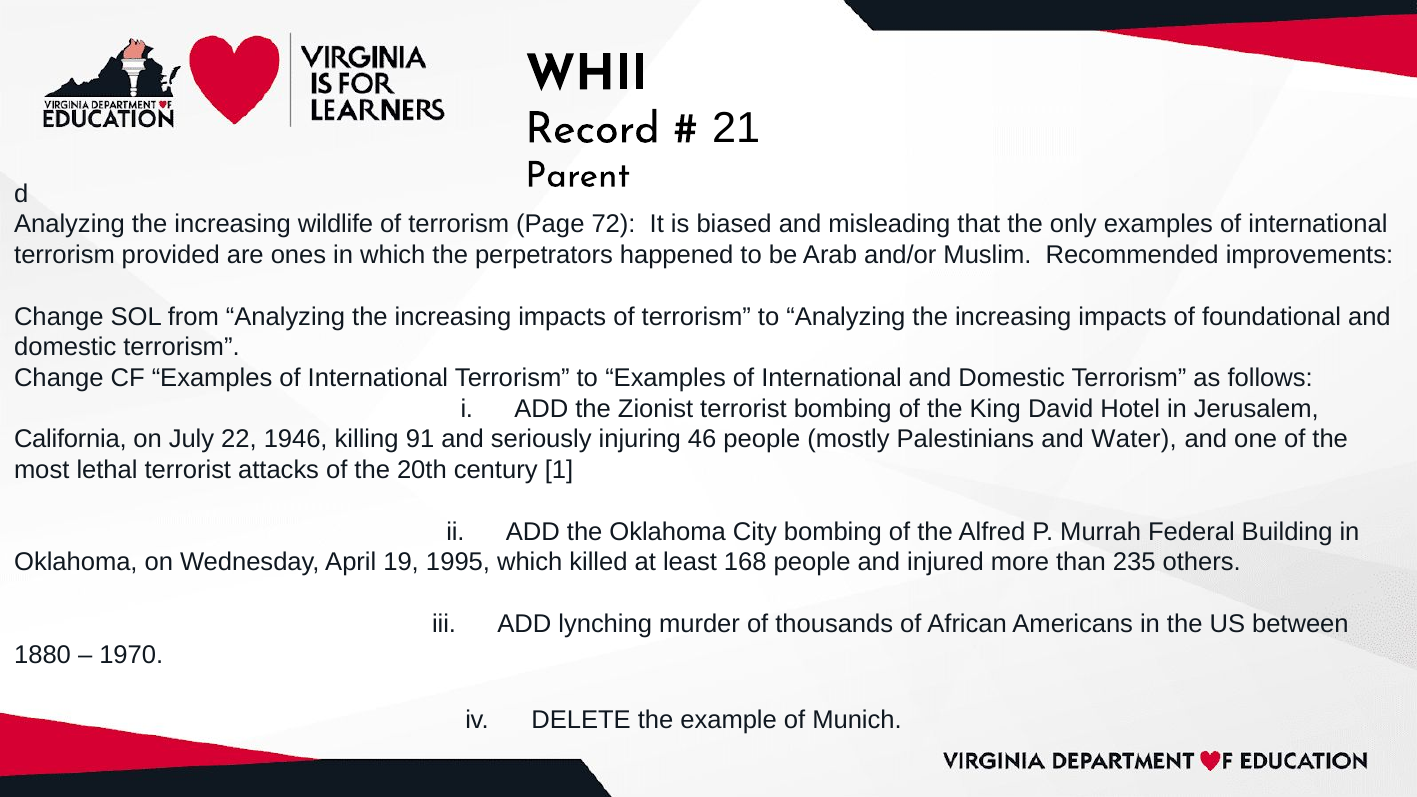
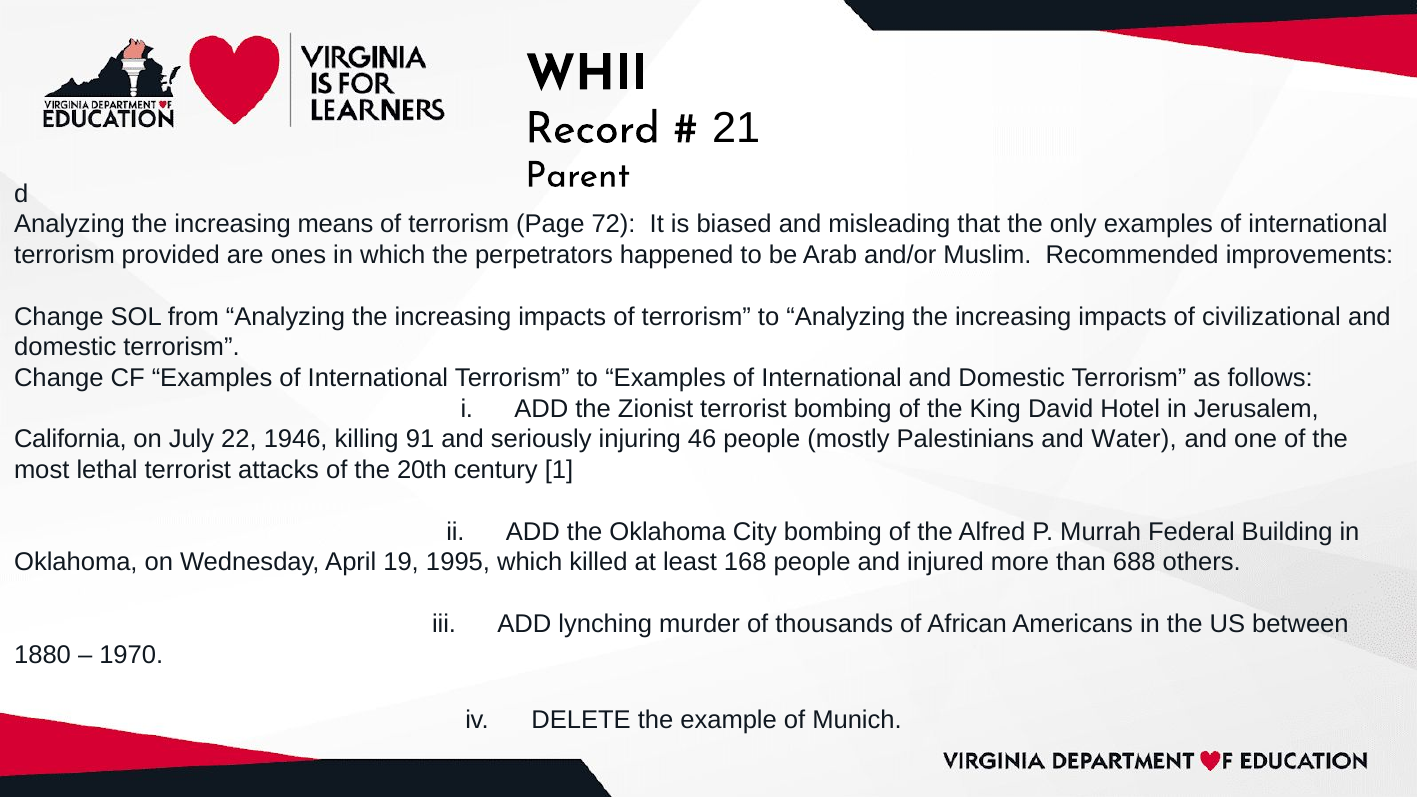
wildlife: wildlife -> means (335, 224)
foundational: foundational -> civilizational (1271, 317)
235: 235 -> 688 (1134, 563)
